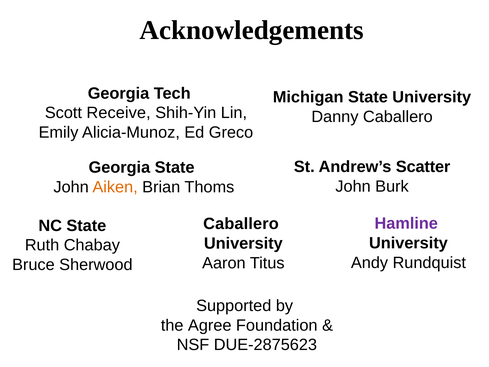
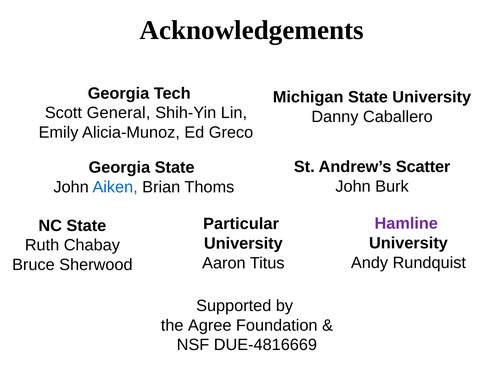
Receive: Receive -> General (119, 113)
Aiken colour: orange -> blue (115, 187)
Caballero: Caballero -> Particular (241, 224)
DUE-2875623: DUE-2875623 -> DUE-4816669 (265, 345)
